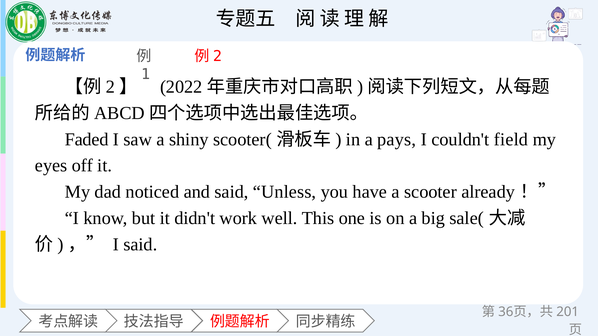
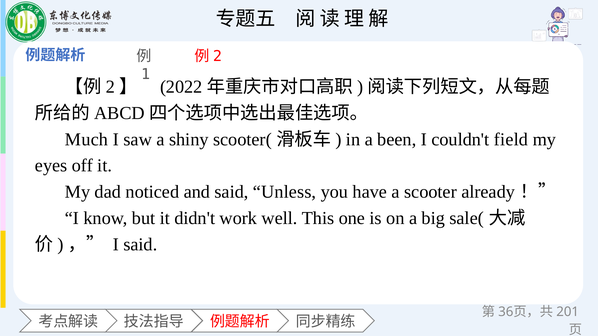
Faded: Faded -> Much (87, 140)
pays: pays -> been (397, 140)
